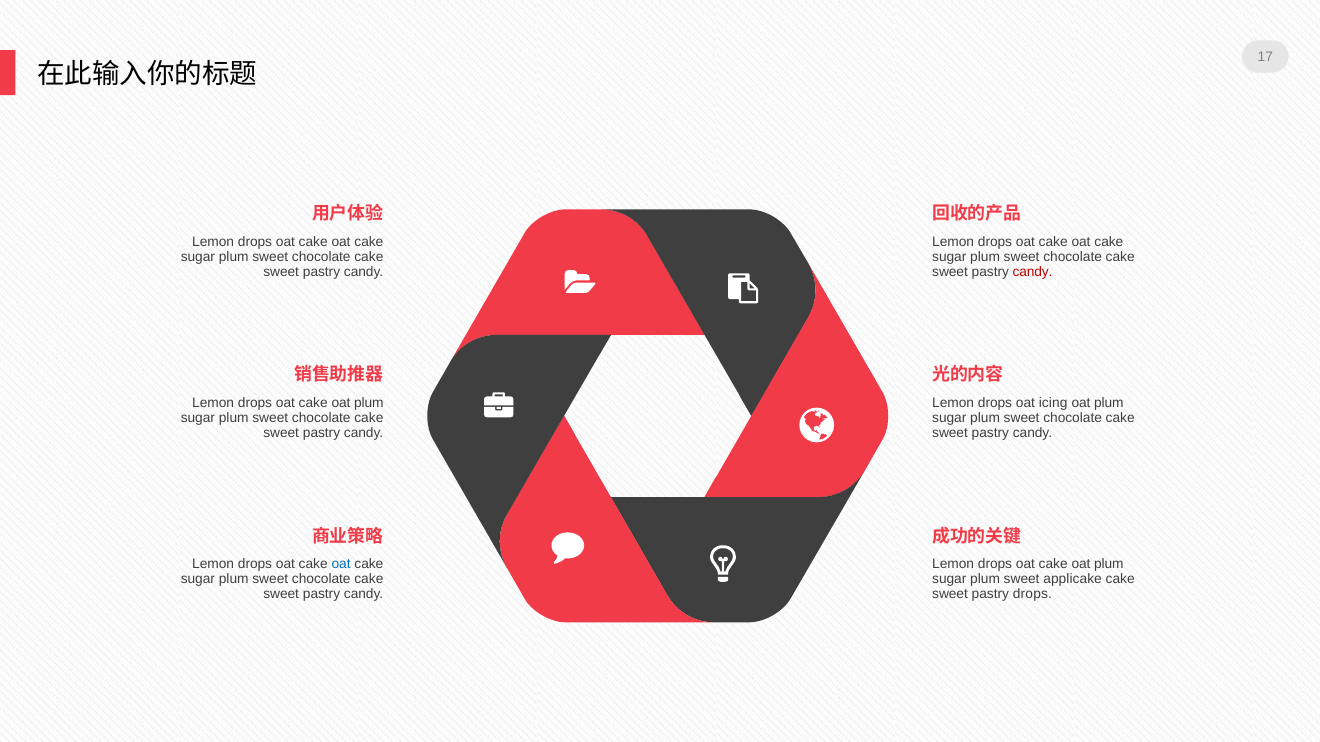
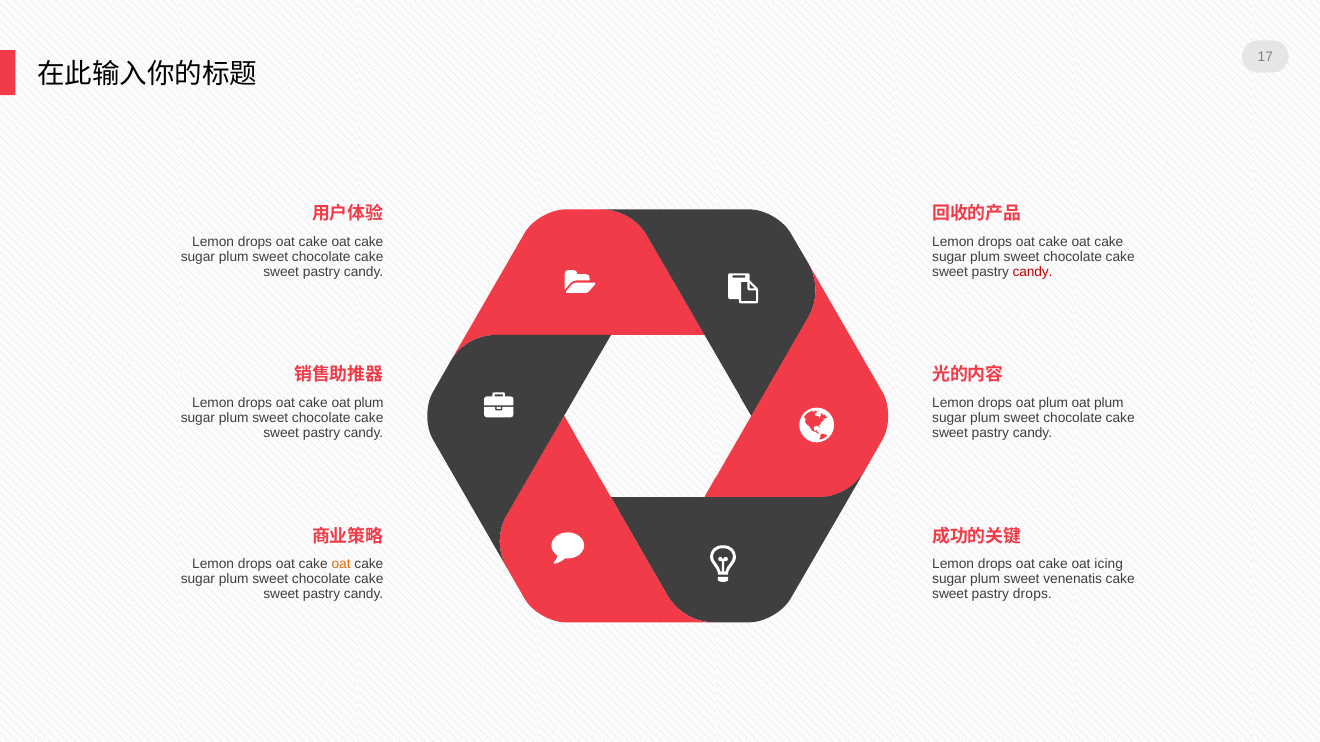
drops oat icing: icing -> plum (1053, 403)
oat colour: blue -> orange (341, 565)
plum: plum -> icing (1109, 565)
applicake: applicake -> venenatis (1073, 580)
